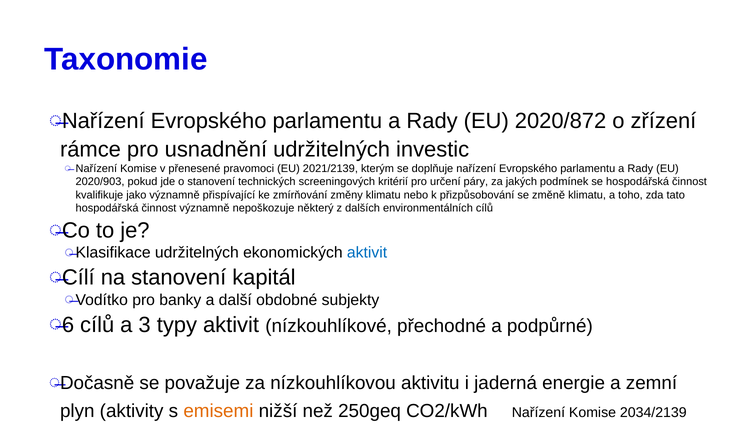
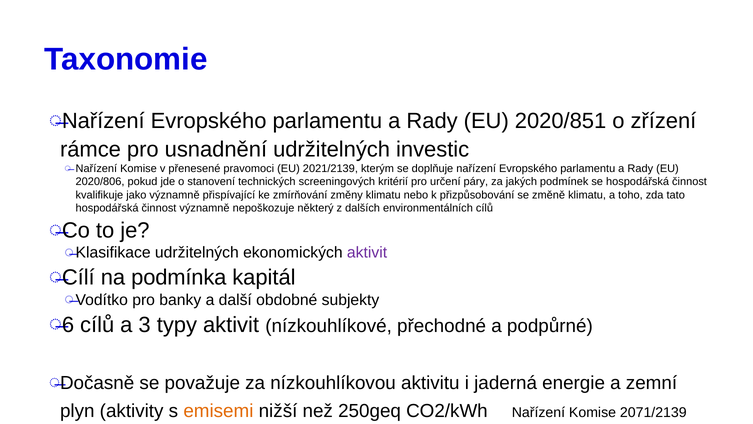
2020/872: 2020/872 -> 2020/851 (561, 121)
2020/903: 2020/903 -> 2020/806 (100, 182)
aktivit colour: blue -> purple (367, 252)
na stanovení: stanovení -> podmínka (179, 277)
2034/2139: 2034/2139 -> 2071/2139 (653, 412)
